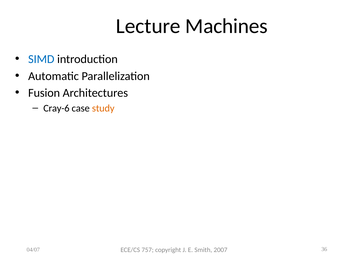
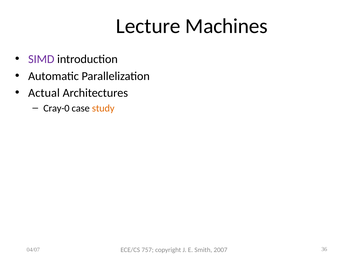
SIMD colour: blue -> purple (41, 59)
Fusion: Fusion -> Actual (44, 93)
Cray-6: Cray-6 -> Cray-0 (56, 108)
